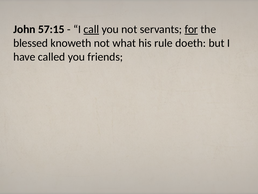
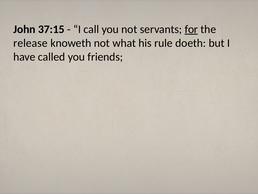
57:15: 57:15 -> 37:15 (51, 29)
call underline: present -> none (91, 29)
blessed: blessed -> release (30, 43)
